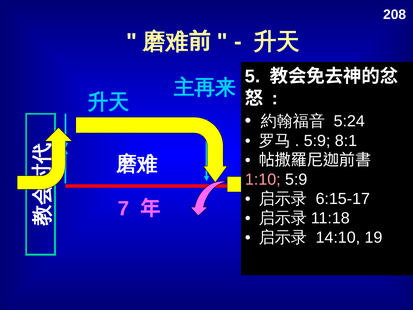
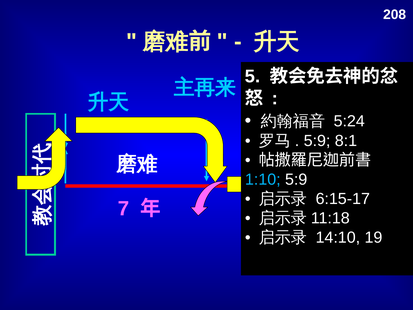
1:10 colour: pink -> light blue (263, 179)
